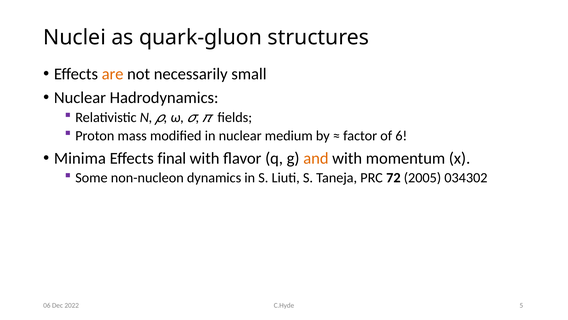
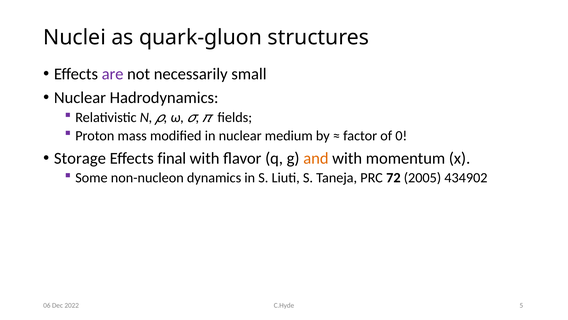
are colour: orange -> purple (113, 74)
6: 6 -> 0 (401, 136)
Minima: Minima -> Storage (80, 158)
034302: 034302 -> 434902 (466, 178)
